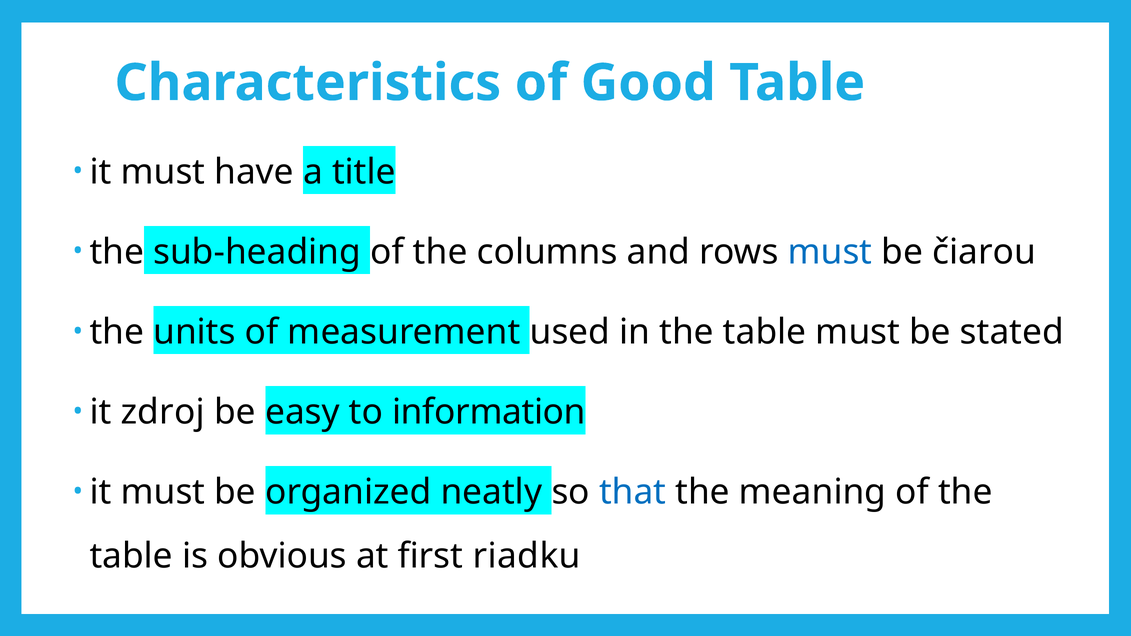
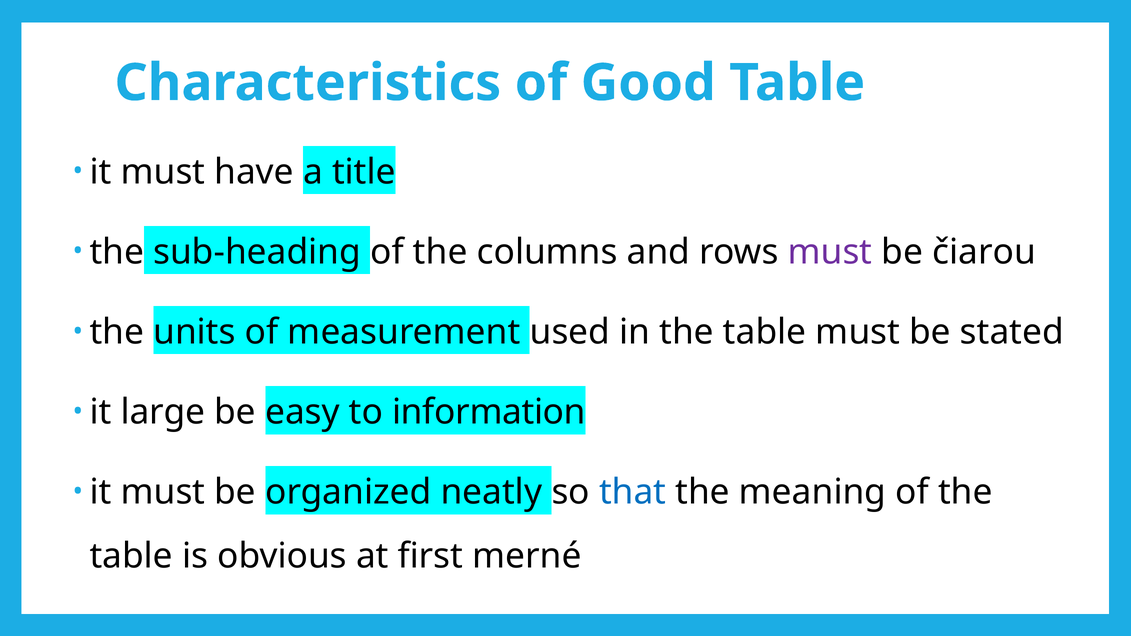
must colour: blue -> purple (830, 252)
zdroj: zdroj -> large (163, 412)
riadku: riadku -> merné (527, 556)
